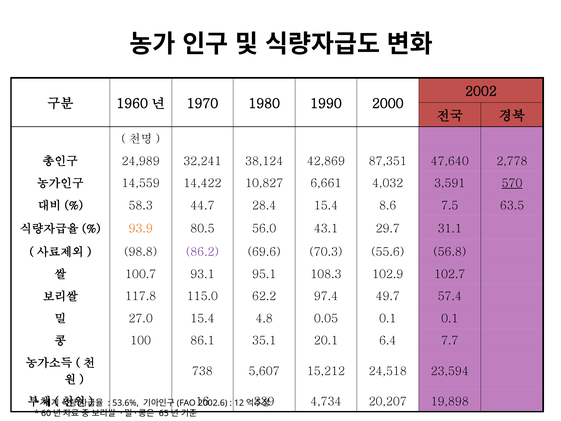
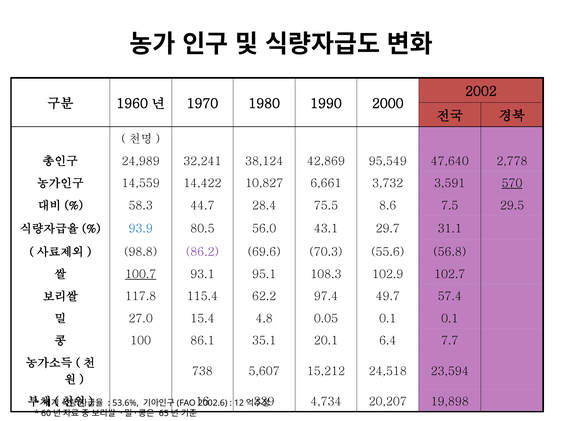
87,351: 87,351 -> 95,549 (388, 161)
4,032: 4,032 -> 3,732 (388, 183)
28.4 15.4: 15.4 -> 75.5 (326, 205)
63.5: 63.5 -> 29.5 (512, 205)
93.9 colour: orange -> blue (141, 229)
100.7 underline: none -> present (141, 274)
115.0: 115.0 -> 115.4 (202, 296)
